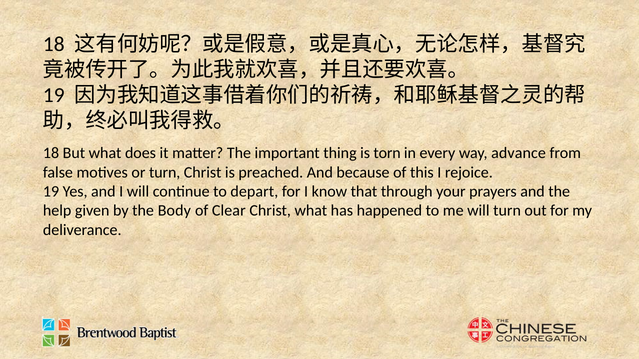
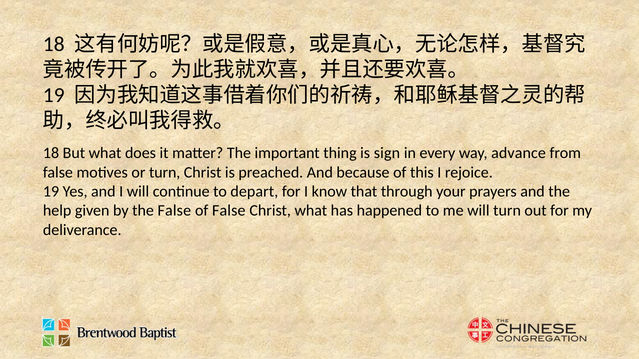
torn: torn -> sign (387, 153)
the Body: Body -> False (174, 211)
of Clear: Clear -> False (229, 211)
